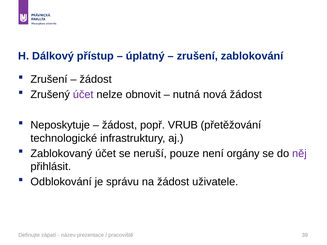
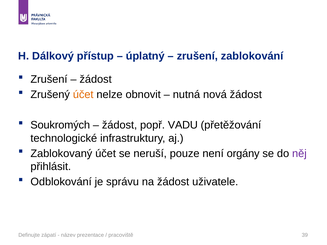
účet colour: purple -> orange (83, 95)
Neposkytuje: Neposkytuje -> Soukromých (60, 125)
VRUB: VRUB -> VADU (183, 125)
